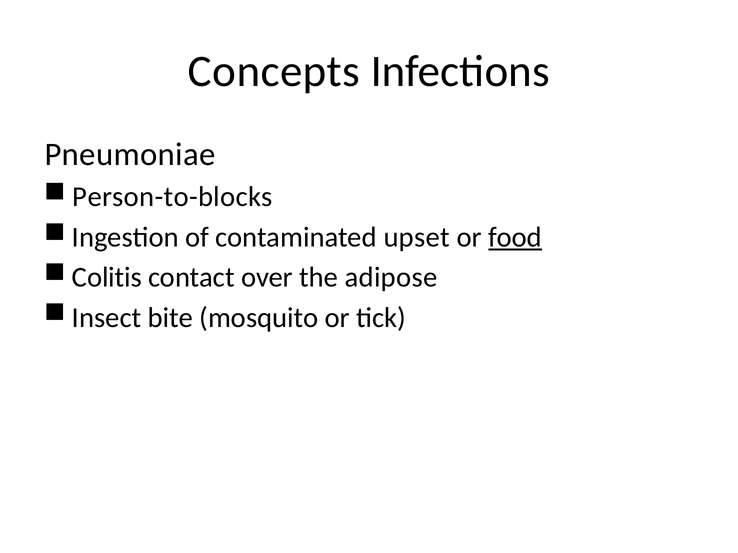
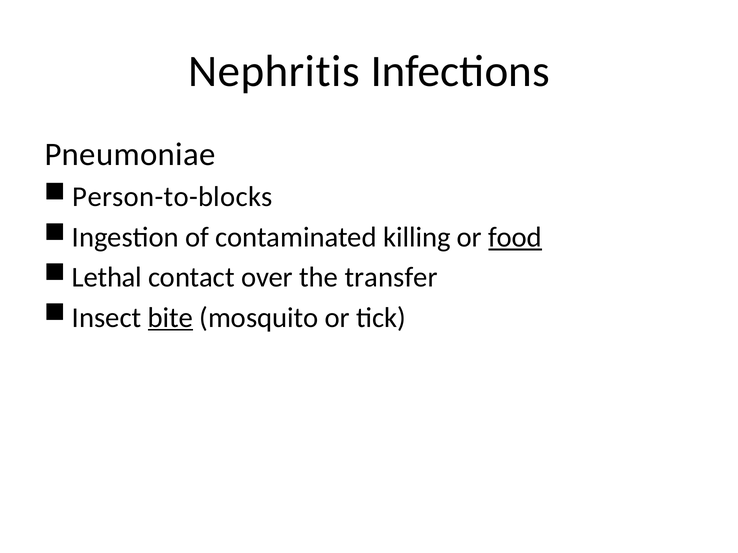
Concepts: Concepts -> Nephritis (274, 71)
upset: upset -> killing (417, 237)
Colitis: Colitis -> Lethal (107, 278)
adipose: adipose -> transfer (391, 278)
bite underline: none -> present (170, 318)
